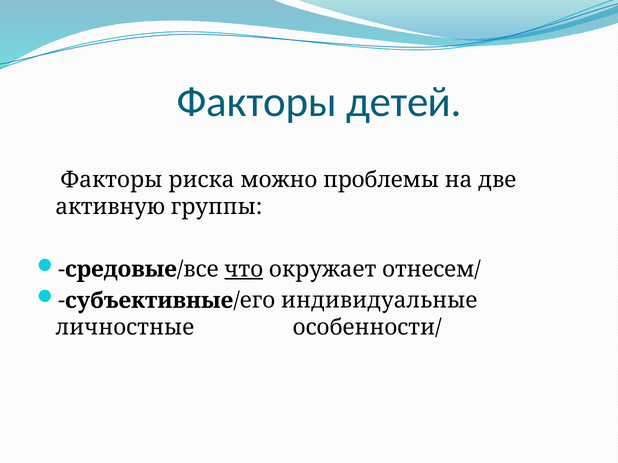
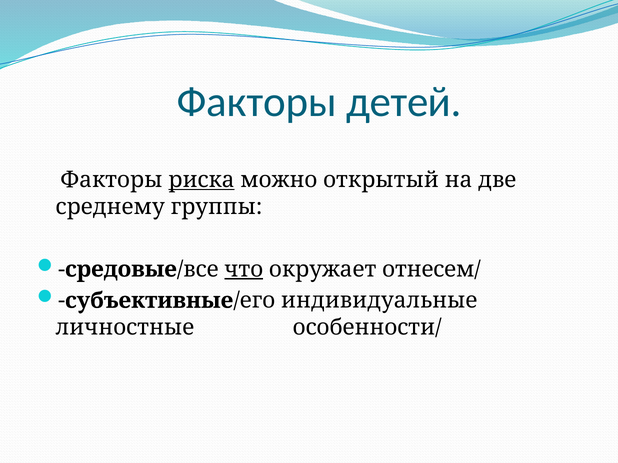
риска underline: none -> present (201, 180)
проблемы: проблемы -> открытый (381, 180)
активную: активную -> среднему (110, 207)
